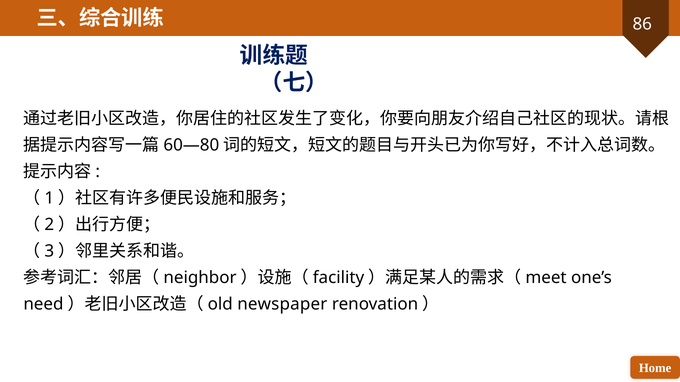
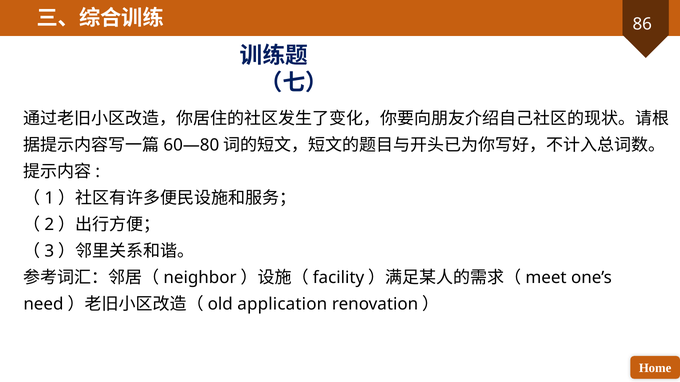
newspaper: newspaper -> application (282, 305)
